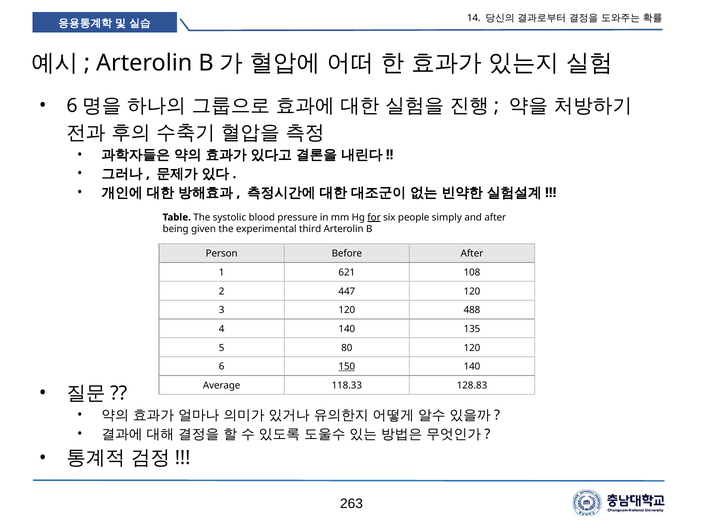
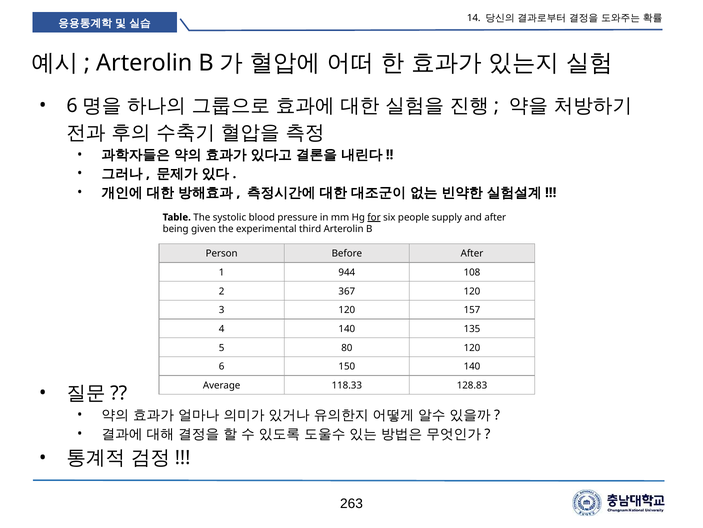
simply: simply -> supply (447, 217)
621: 621 -> 944 (347, 272)
447: 447 -> 367 (347, 291)
488: 488 -> 157 (472, 310)
150 underline: present -> none (347, 366)
